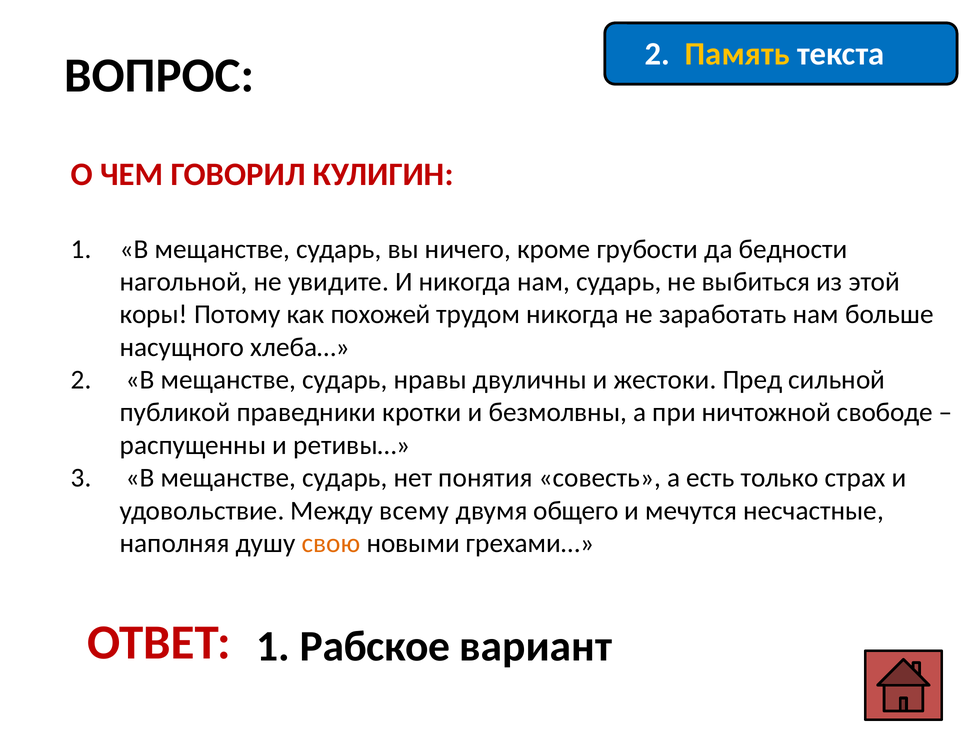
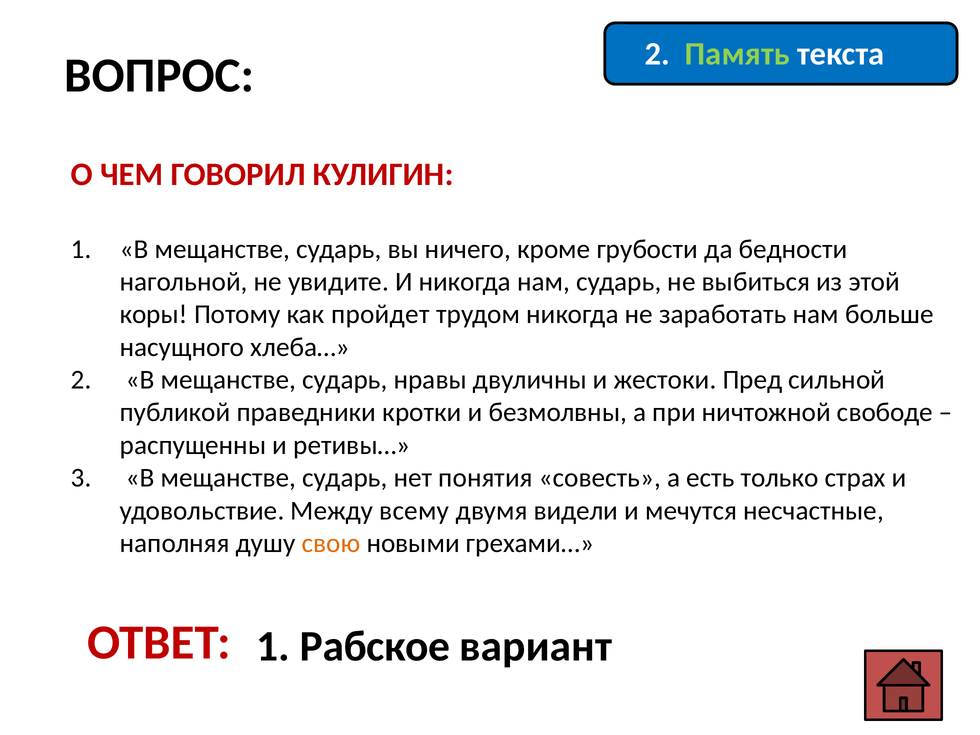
Память colour: yellow -> light green (737, 54)
похожей: похожей -> пройдет (380, 314)
общего: общего -> видели (576, 511)
